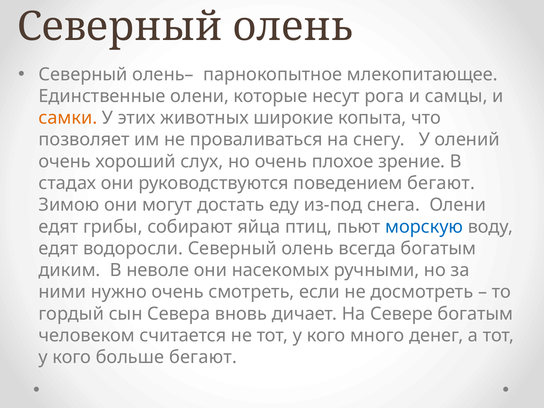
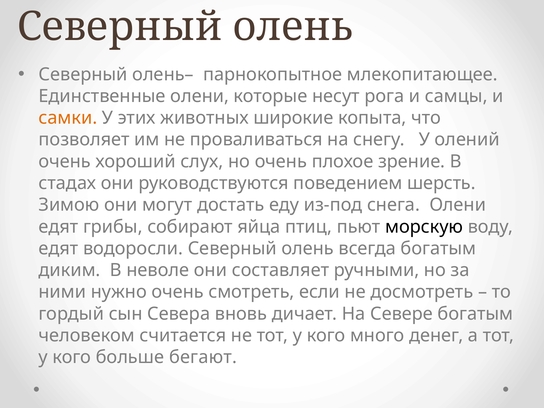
поведением бегают: бегают -> шерсть (441, 183)
морскую colour: blue -> black (424, 227)
насекомых: насекомых -> составляет (280, 270)
